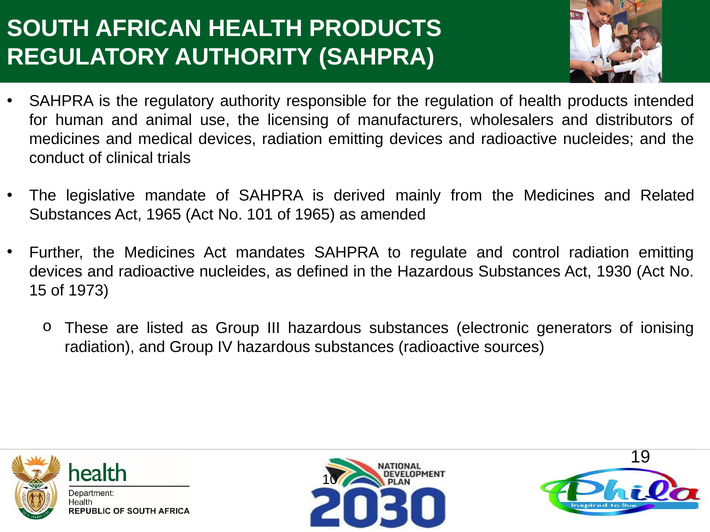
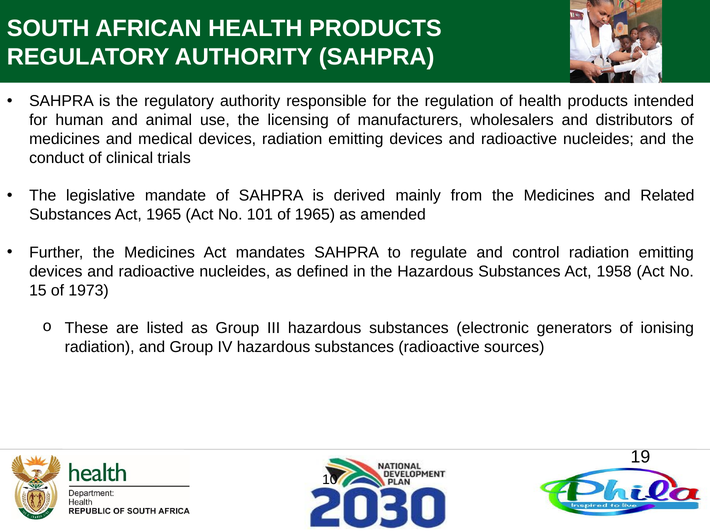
1930: 1930 -> 1958 (614, 272)
